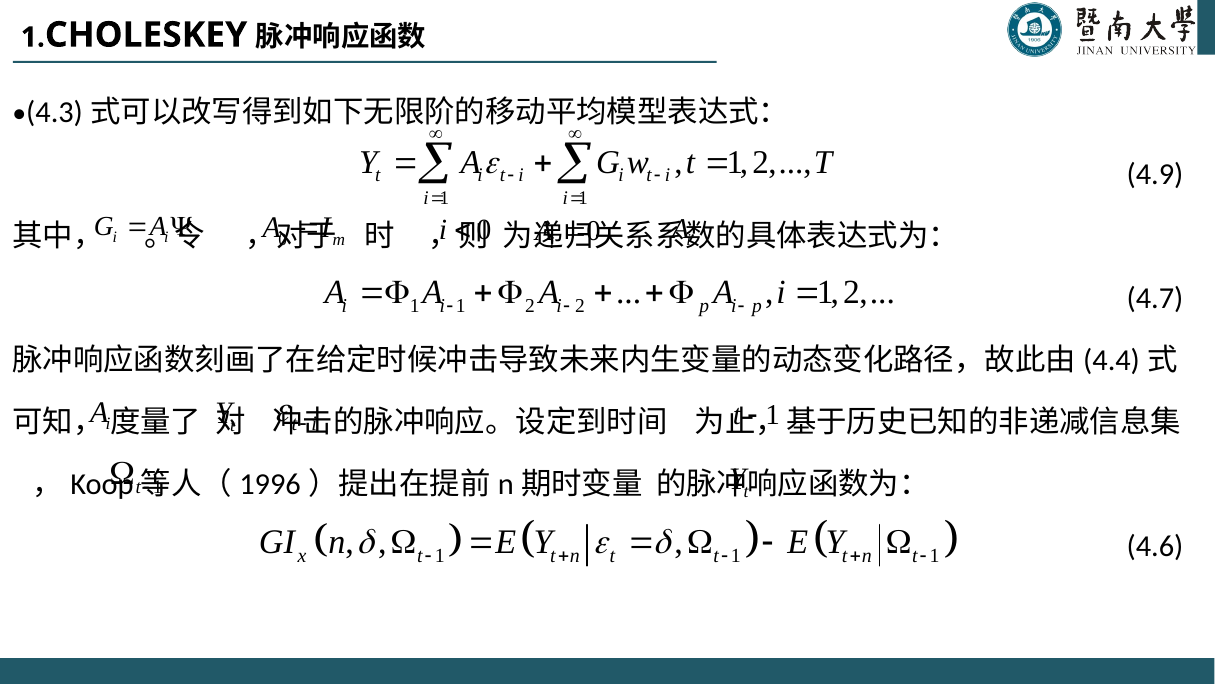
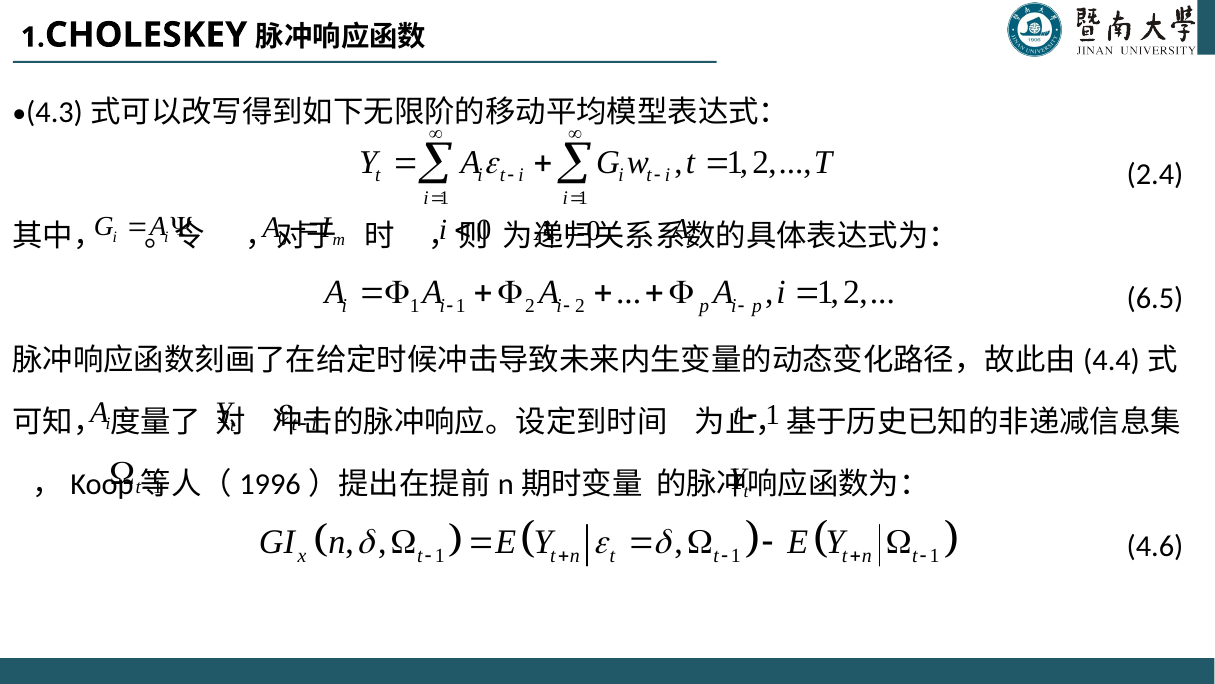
4.9: 4.9 -> 2.4 (1155, 174)
4.7: 4.7 -> 6.5 (1155, 298)
